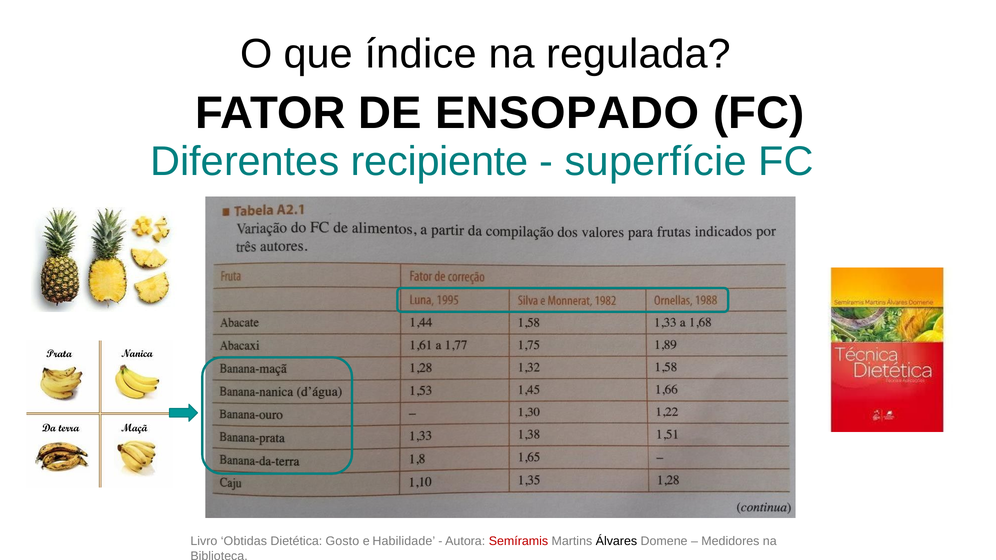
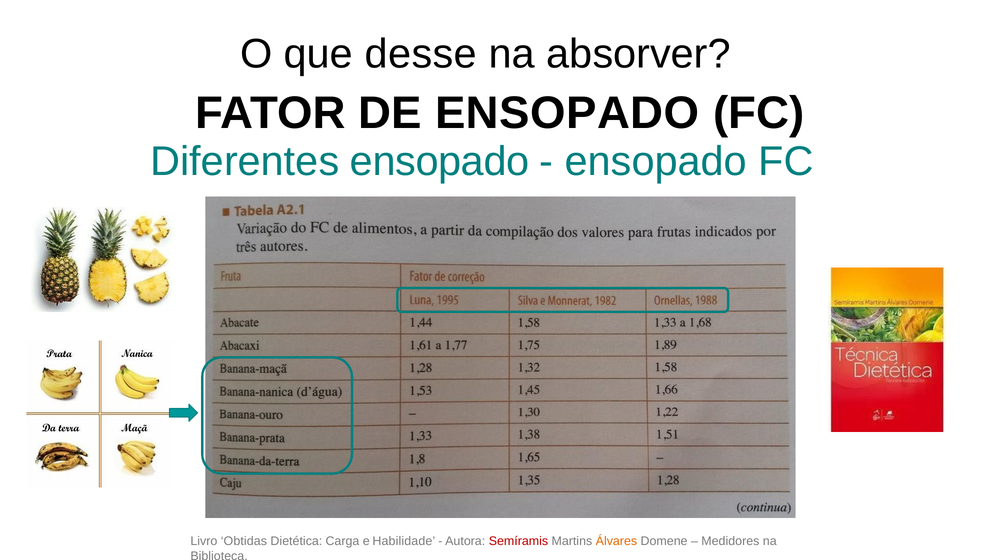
índice: índice -> desse (421, 54)
regulada: regulada -> absorver (639, 54)
Diferentes recipiente: recipiente -> ensopado (440, 162)
superfície: superfície -> ensopado (656, 162)
Gosto: Gosto -> Carga (342, 541)
Álvares colour: black -> orange (616, 541)
